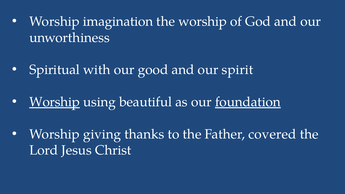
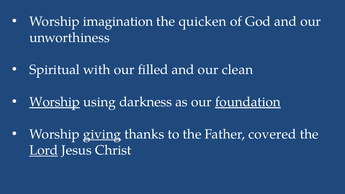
the worship: worship -> quicken (202, 21)
good: good -> filled (153, 70)
spirit: spirit -> clean (237, 70)
beautiful: beautiful -> darkness (146, 102)
giving underline: none -> present (102, 134)
Lord underline: none -> present (44, 150)
